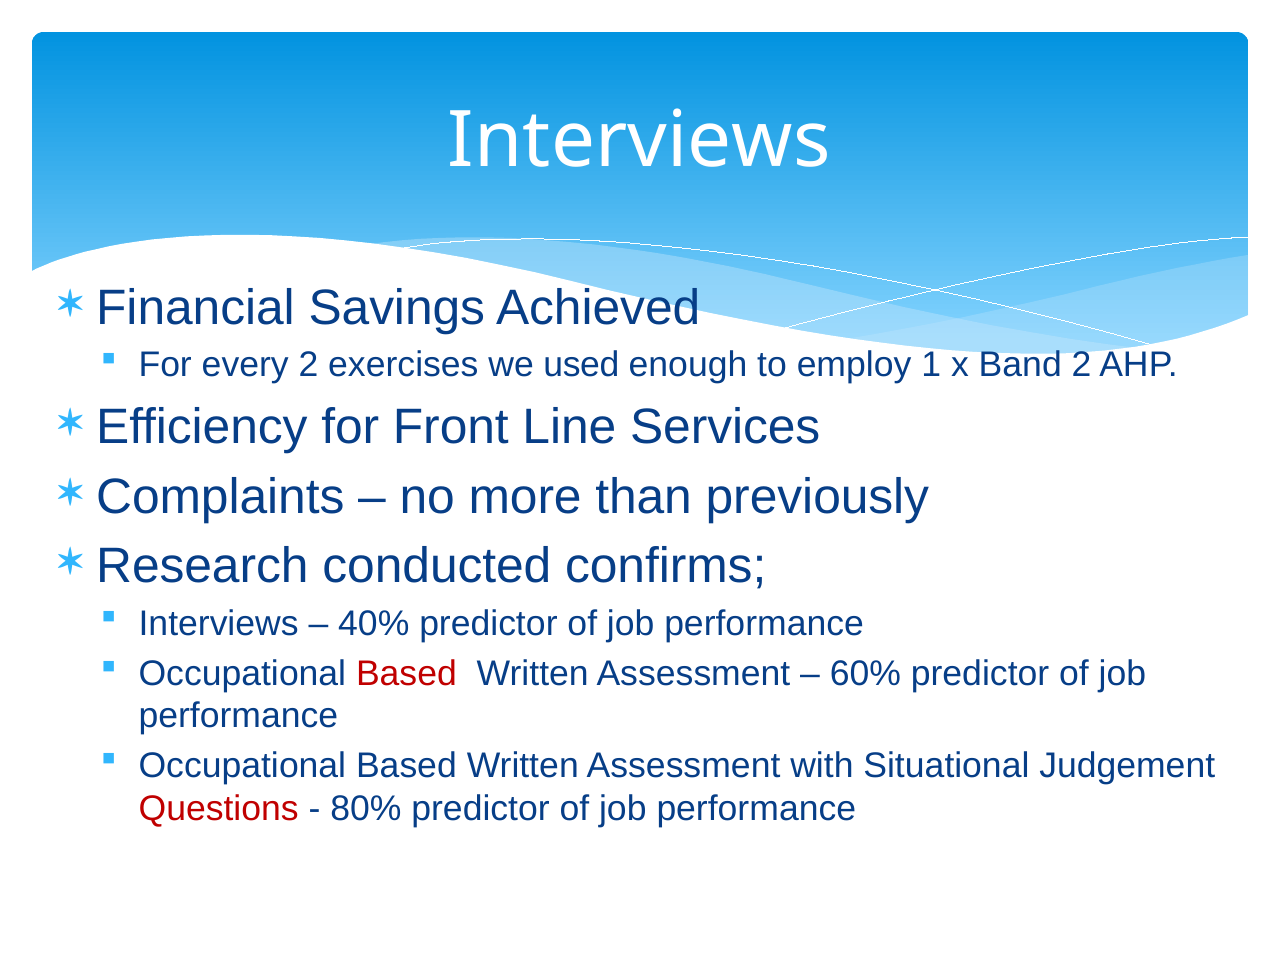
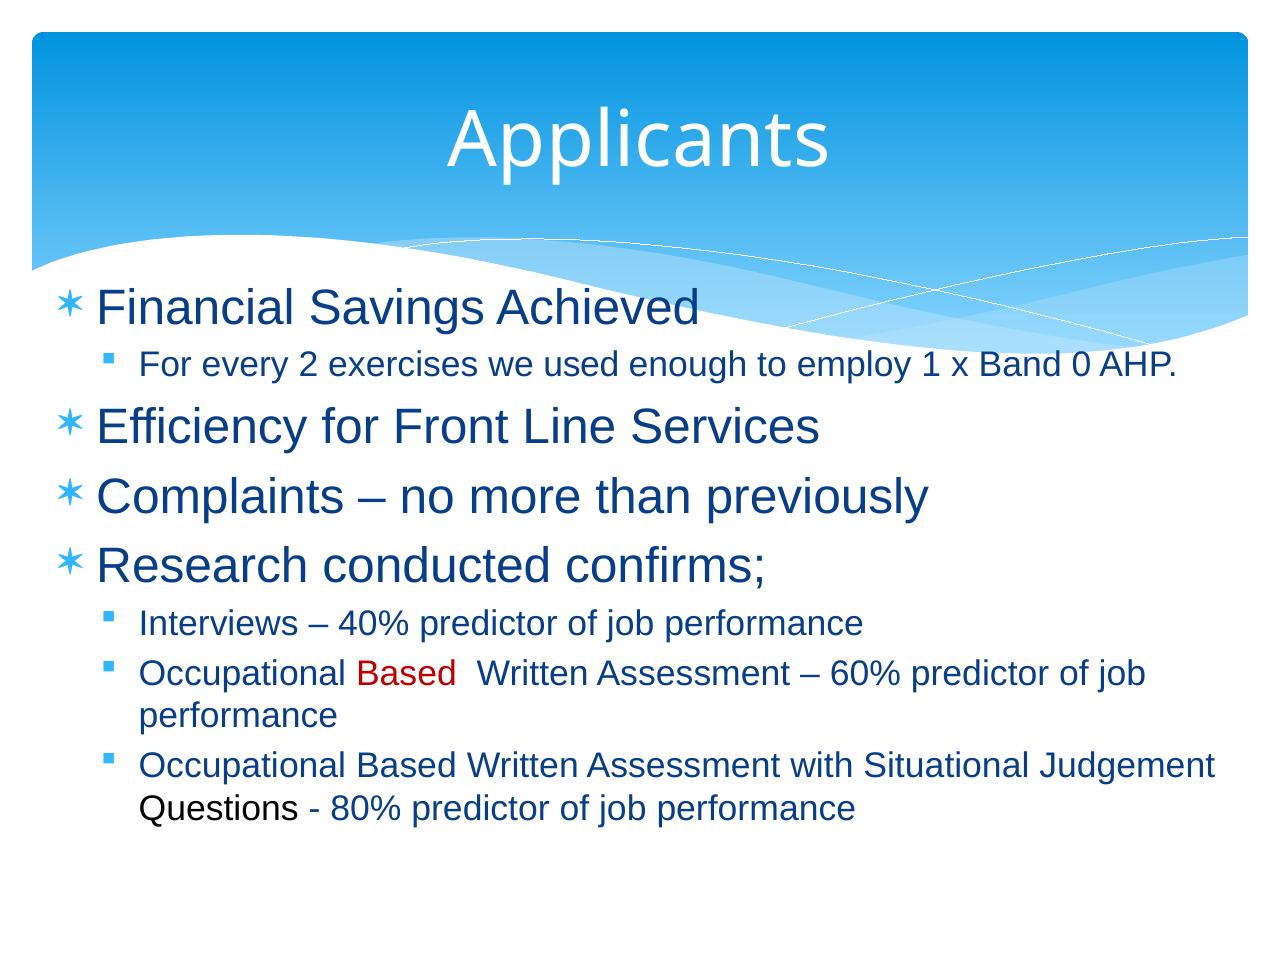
Interviews: Interviews -> Applicants (639, 140)
Band 2: 2 -> 0 (1081, 365)
Questions colour: red -> black (219, 809)
